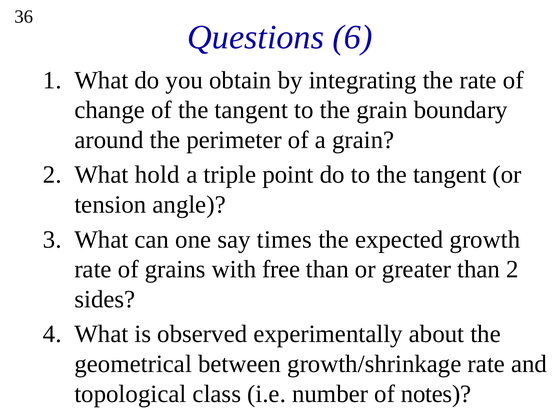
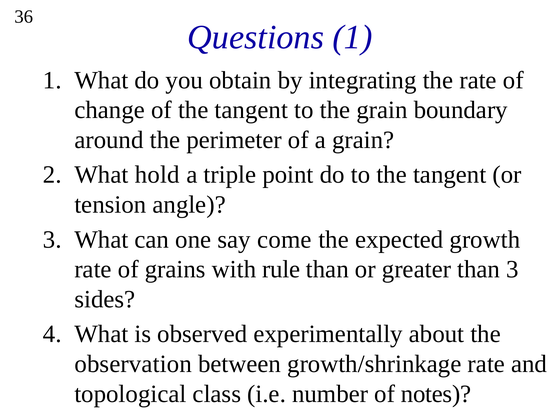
Questions 6: 6 -> 1 (352, 37)
times: times -> come (284, 239)
free: free -> rule (281, 269)
than 2: 2 -> 3 (512, 269)
geometrical: geometrical -> observation (133, 364)
